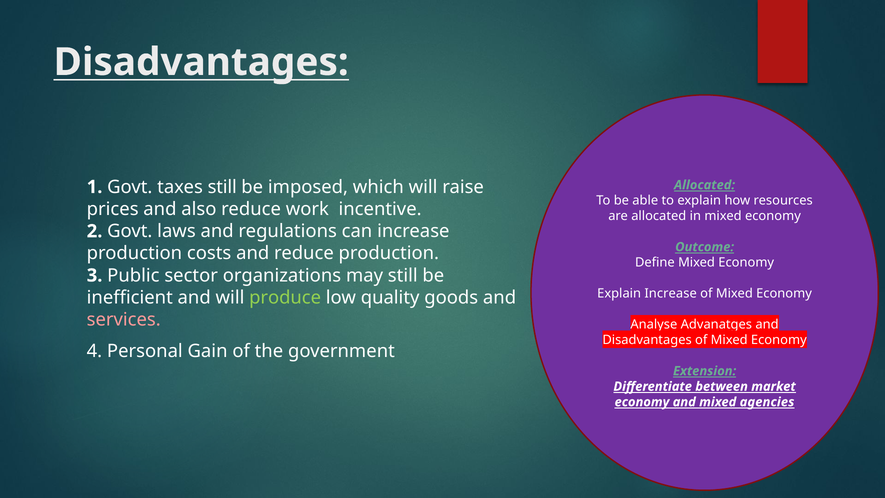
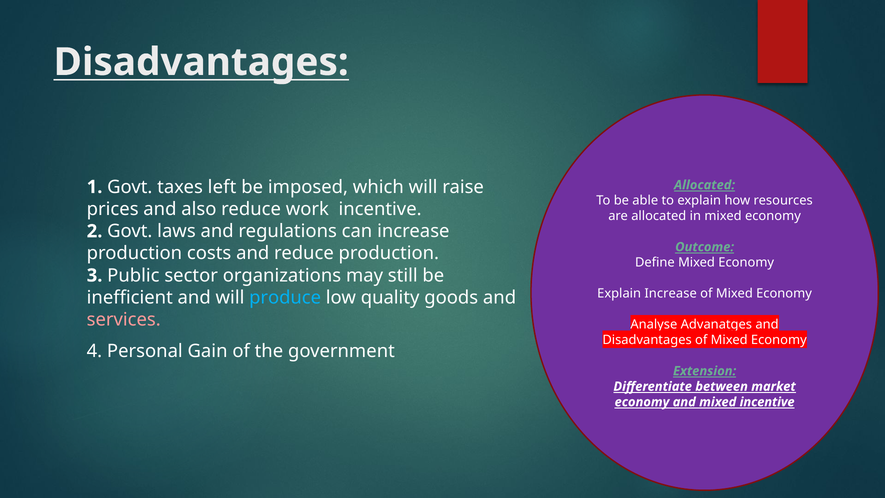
taxes still: still -> left (222, 187)
produce colour: light green -> light blue (285, 298)
mixed agencies: agencies -> incentive (767, 402)
